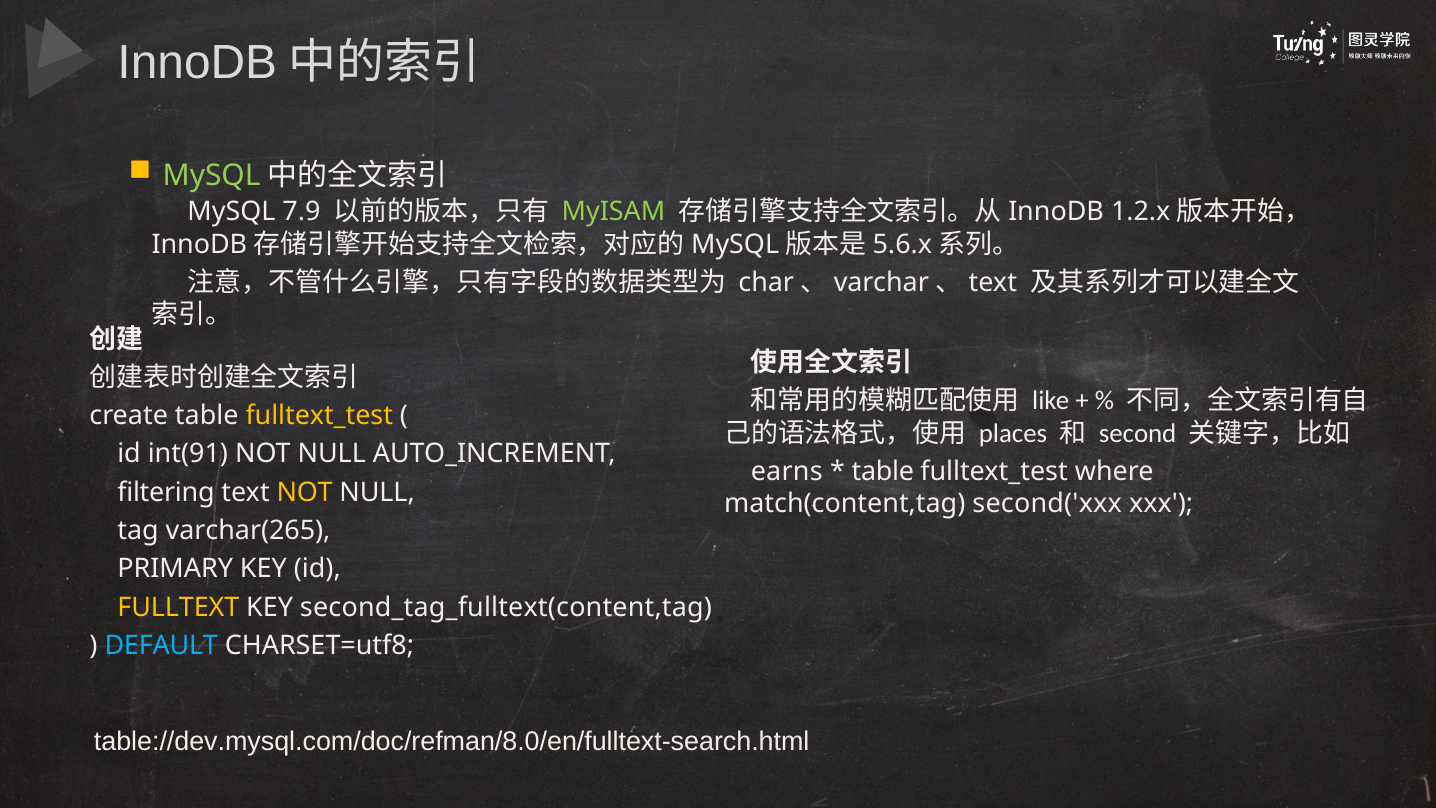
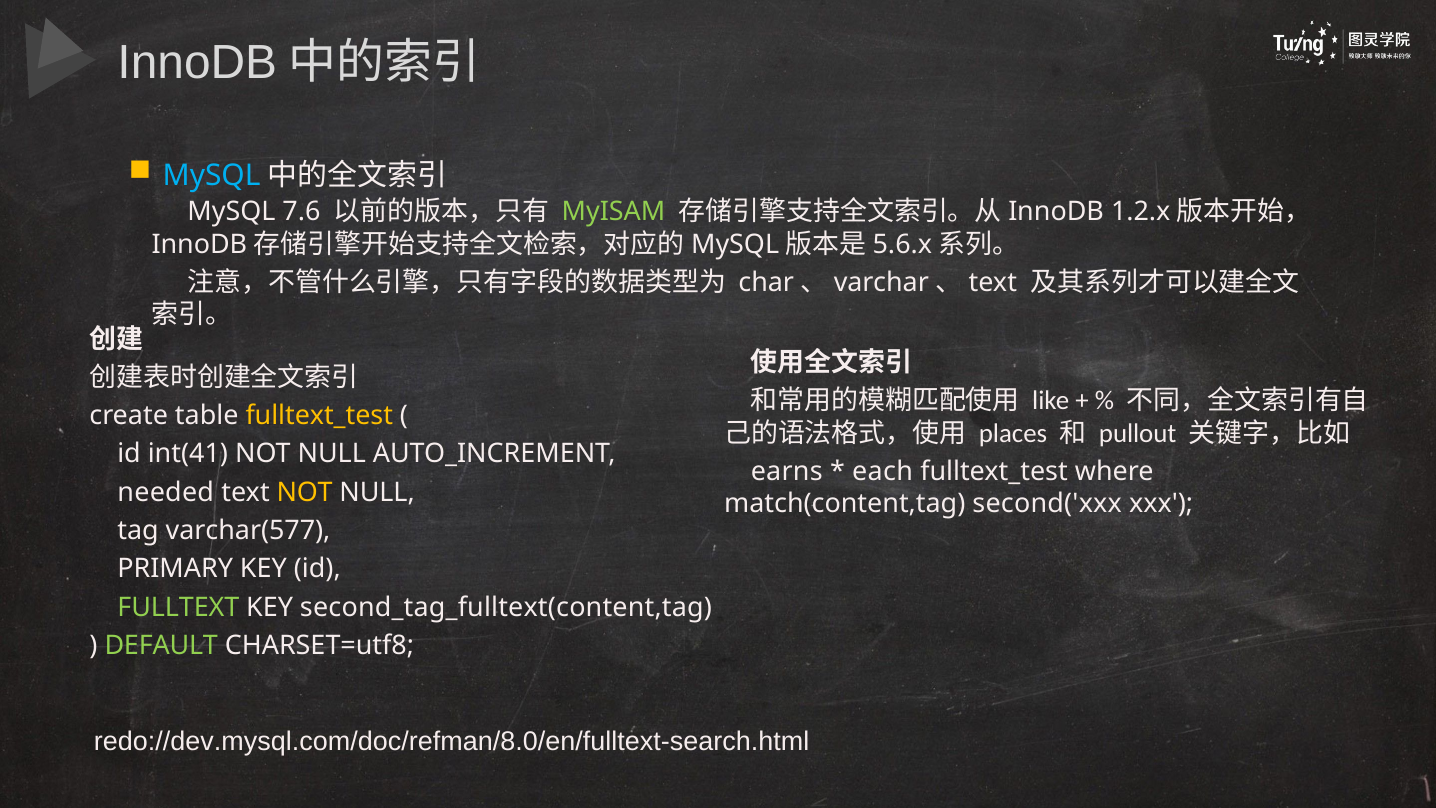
MySQL colour: light green -> light blue (212, 175)
7.9: 7.9 -> 7.6 (301, 212)
second: second -> pullout (1138, 433)
int(91: int(91 -> int(41 (188, 454)
table: table -> each (883, 471)
filtering: filtering -> needed (166, 492)
varchar(265: varchar(265 -> varchar(577 (248, 530)
FULLTEXT colour: yellow -> light green (178, 607)
DEFAULT colour: light blue -> light green (161, 645)
table://dev.mysql.com/doc/refman/8.0/en/fulltext-search.html: table://dev.mysql.com/doc/refman/8.0/en/fulltext-search.html -> redo://dev.mysql.com/doc/refman/8.0/en/fulltext-search.html (452, 742)
